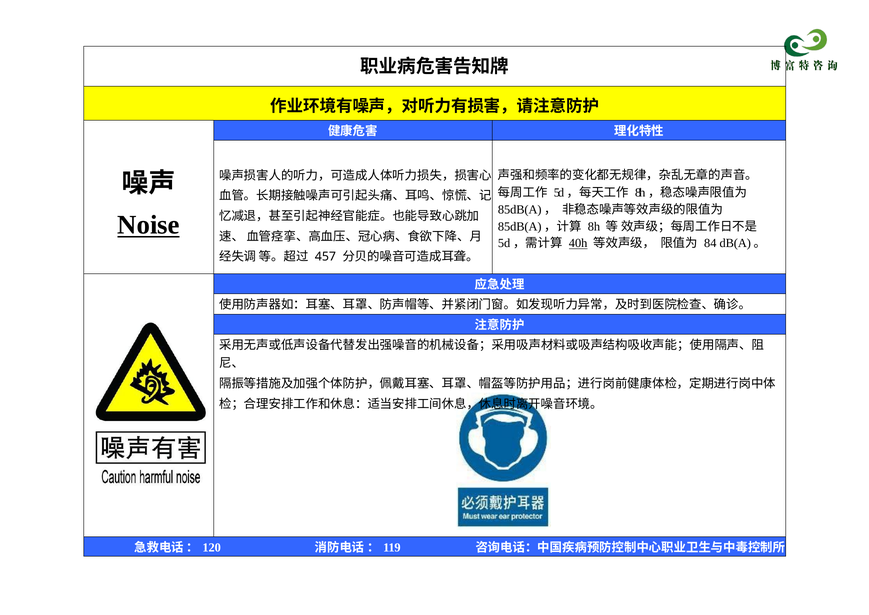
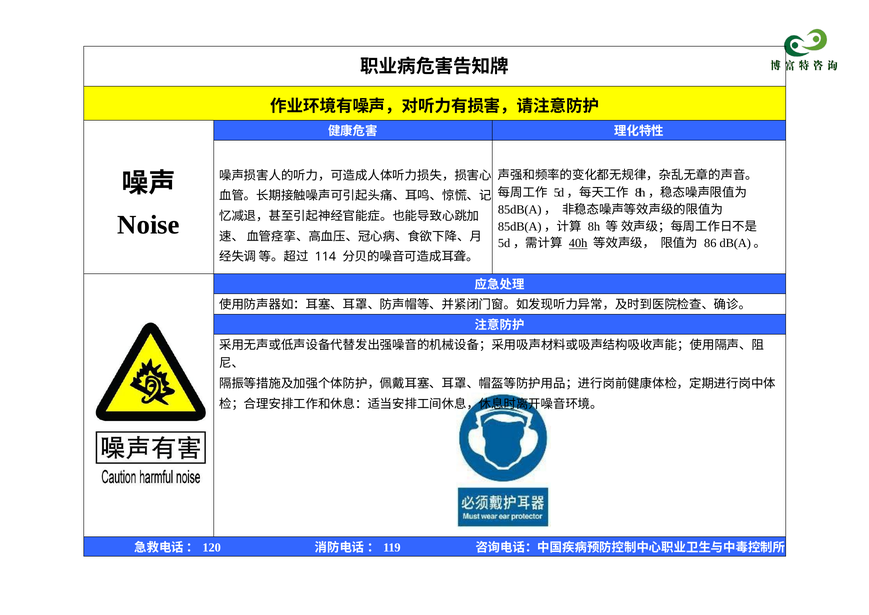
Noise underline: present -> none (149, 225)
84: 84 -> 86 (710, 243)
457: 457 -> 114 (325, 257)
